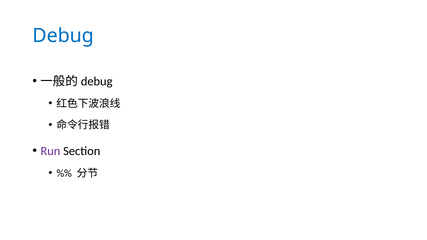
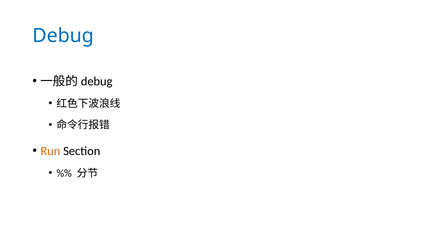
Run colour: purple -> orange (50, 151)
